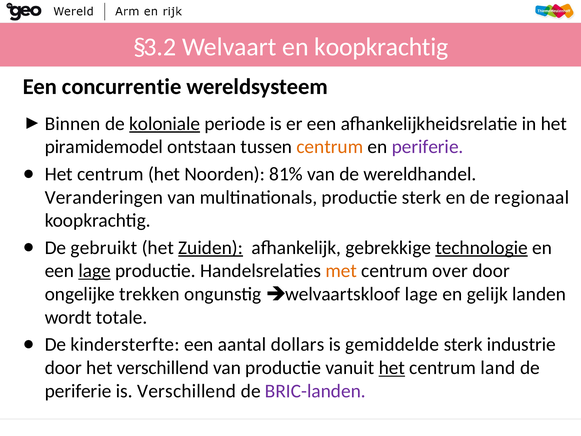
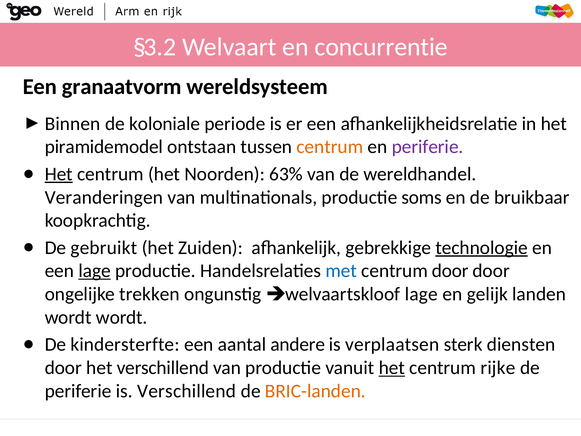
en koopkrachtig: koopkrachtig -> concurrentie (381, 47)
concurrentie: concurrentie -> granaatvorm (122, 87)
koloniale underline: present -> none (165, 124)
Het underline: none -> present (59, 174)
81%: 81% -> 63% (286, 174)
productie sterk: sterk -> soms (422, 197)
regionaal: regionaal -> bruikbaar (532, 197)
Zuiden underline: present -> none (211, 248)
met colour: orange -> blue (341, 271)
centrum over: over -> door (450, 271)
wordt totale: totale -> wordt (122, 317)
dollars: dollars -> andere (298, 344)
gemiddelde: gemiddelde -> verplaatsen (392, 344)
industrie: industrie -> diensten (521, 344)
land: land -> rijke (498, 368)
BRIC-landen colour: purple -> orange (315, 391)
